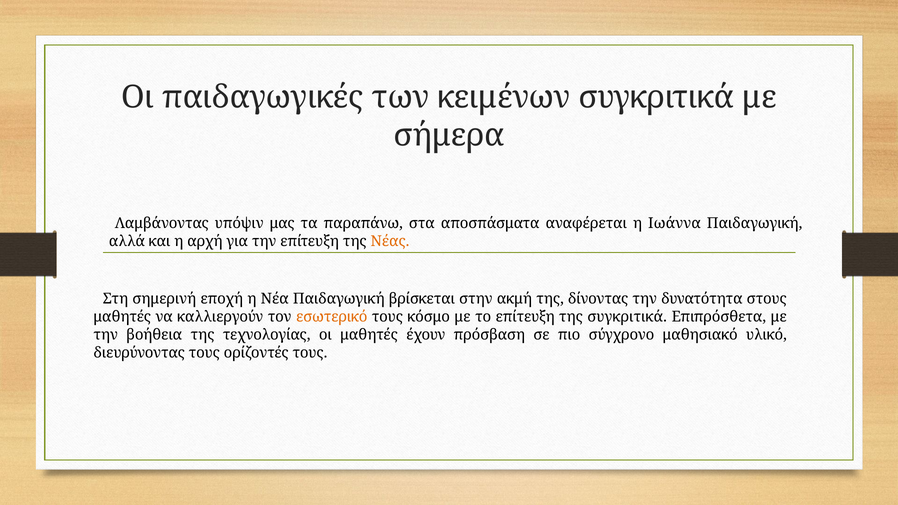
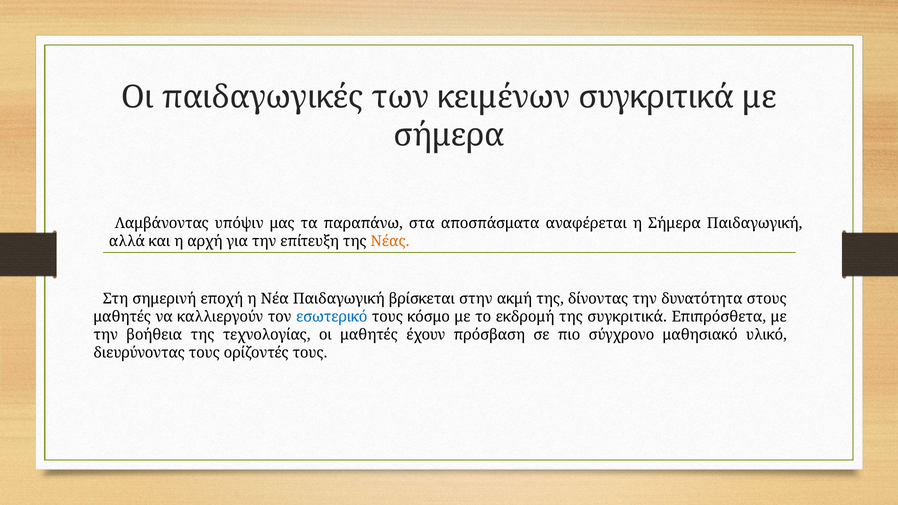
η Ιωάννα: Ιωάννα -> Σήμερα (674, 223)
εσωτερικό colour: orange -> blue (332, 317)
το επίτευξη: επίτευξη -> εκδρομή (525, 317)
